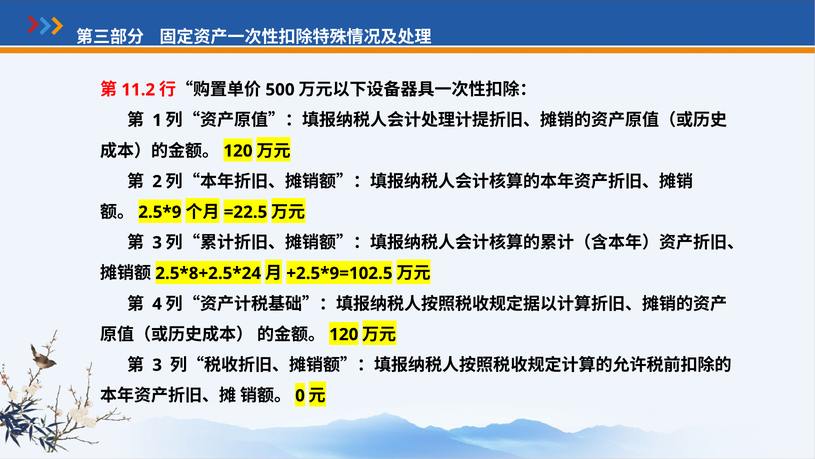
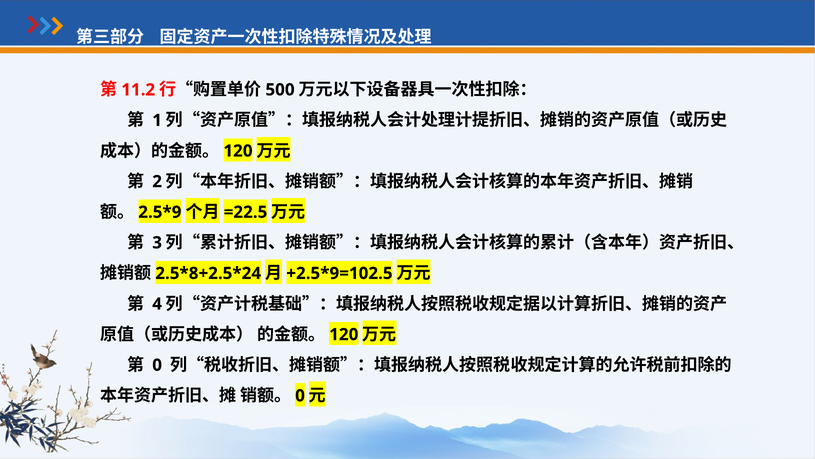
3: 3 -> 0 (157, 365)
